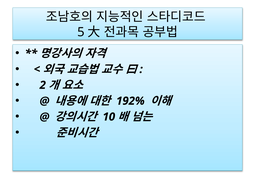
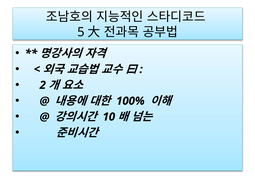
192%: 192% -> 100% (130, 101)
